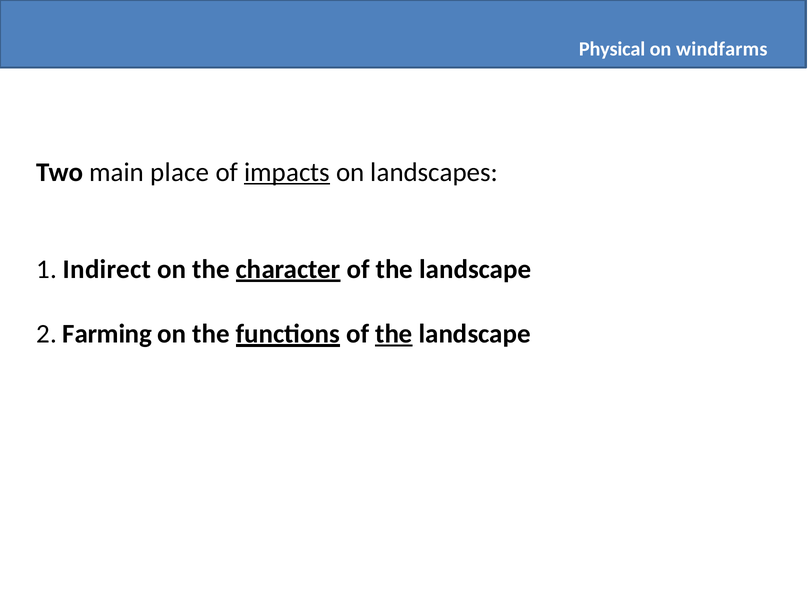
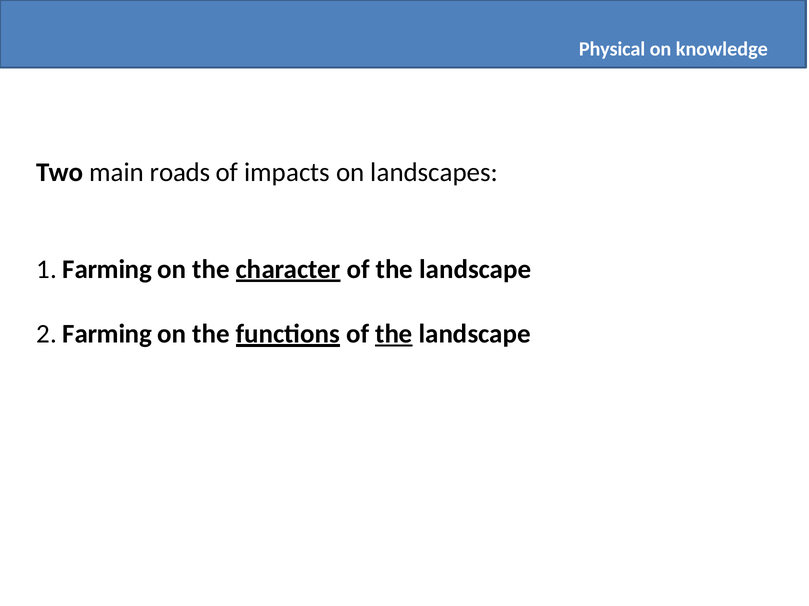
windfarms: windfarms -> knowledge (722, 49)
place: place -> roads (180, 172)
impacts underline: present -> none (287, 172)
1 Indirect: Indirect -> Farming (107, 270)
